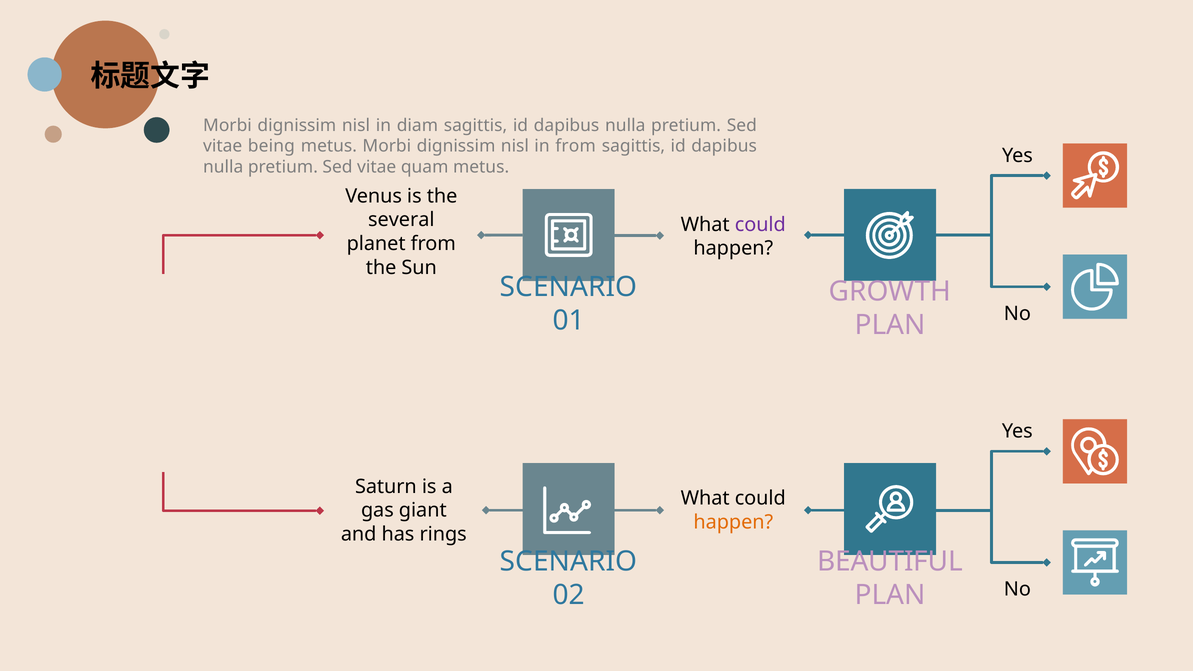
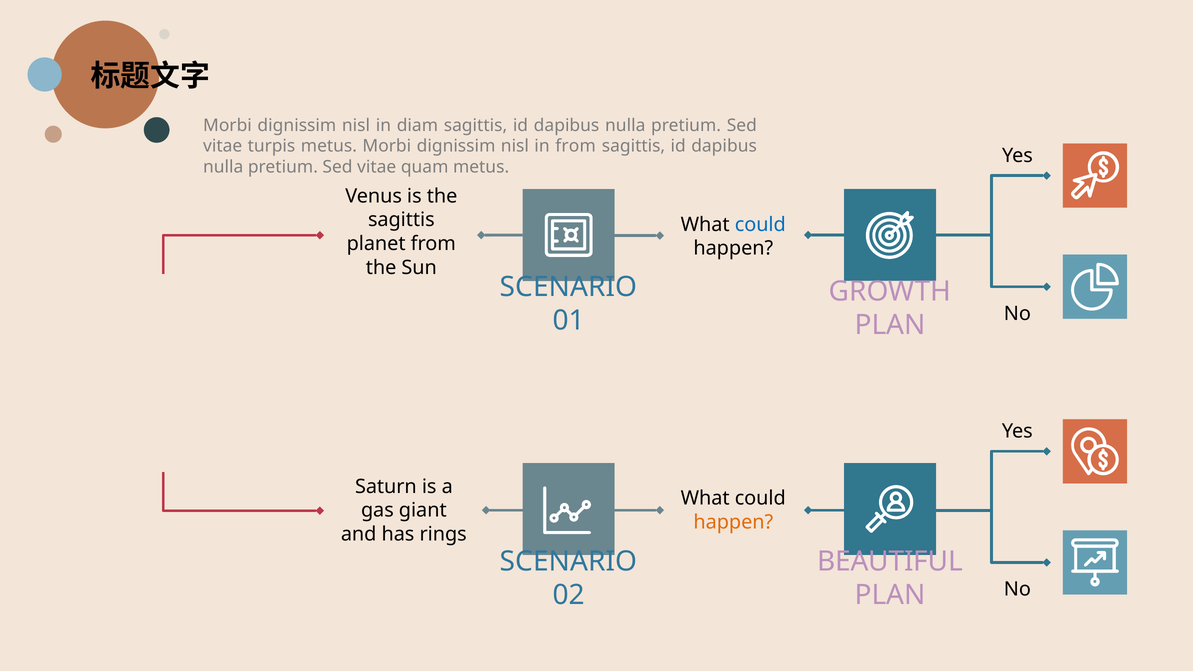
being: being -> turpis (271, 146)
several: several -> sagittis (401, 220)
could colour: purple -> blue (760, 225)
